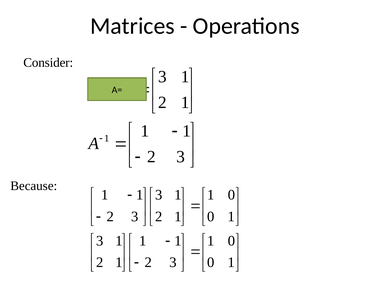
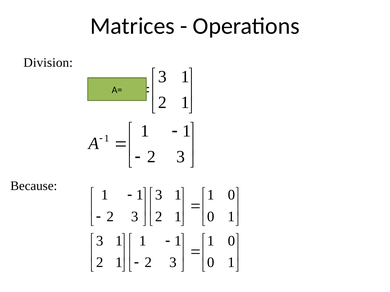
Consider: Consider -> Division (48, 63)
